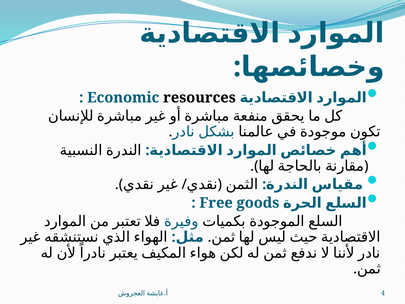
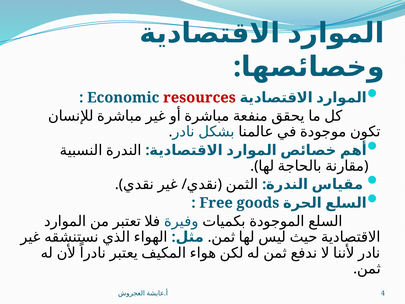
resources colour: black -> red (199, 98)
